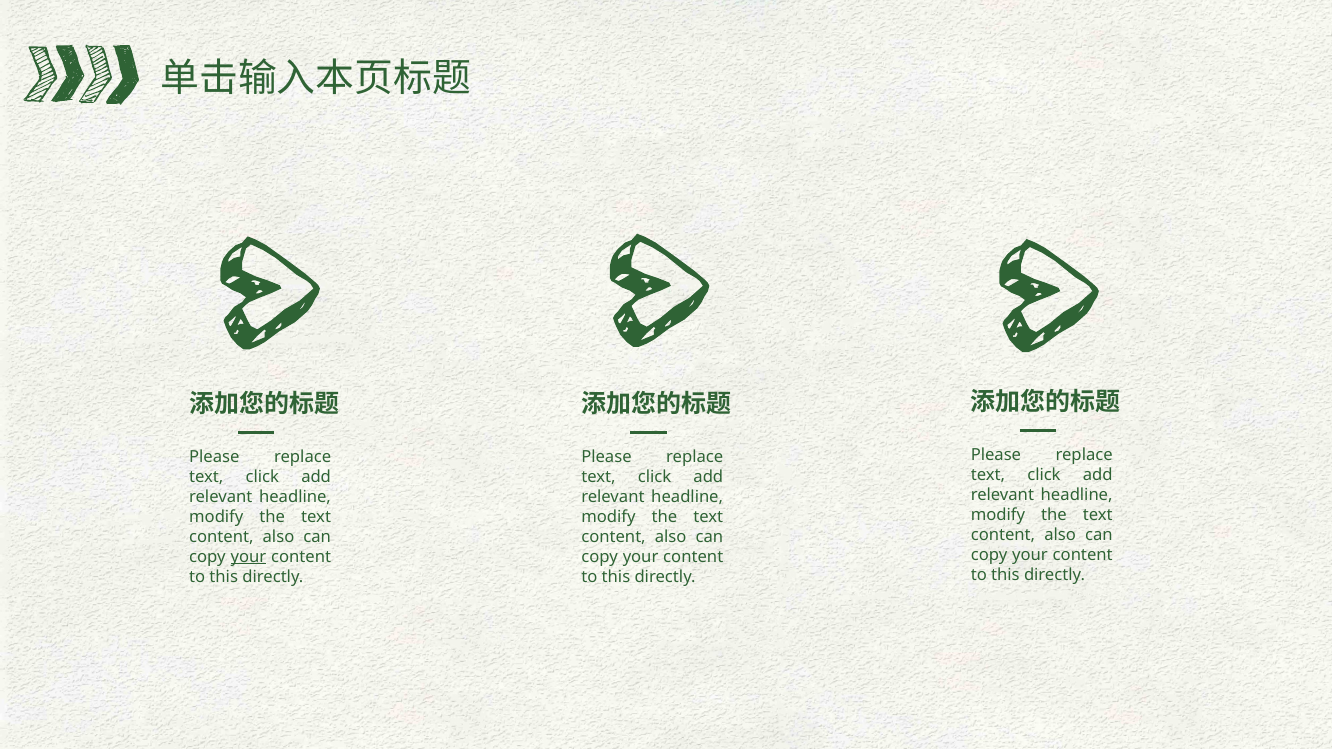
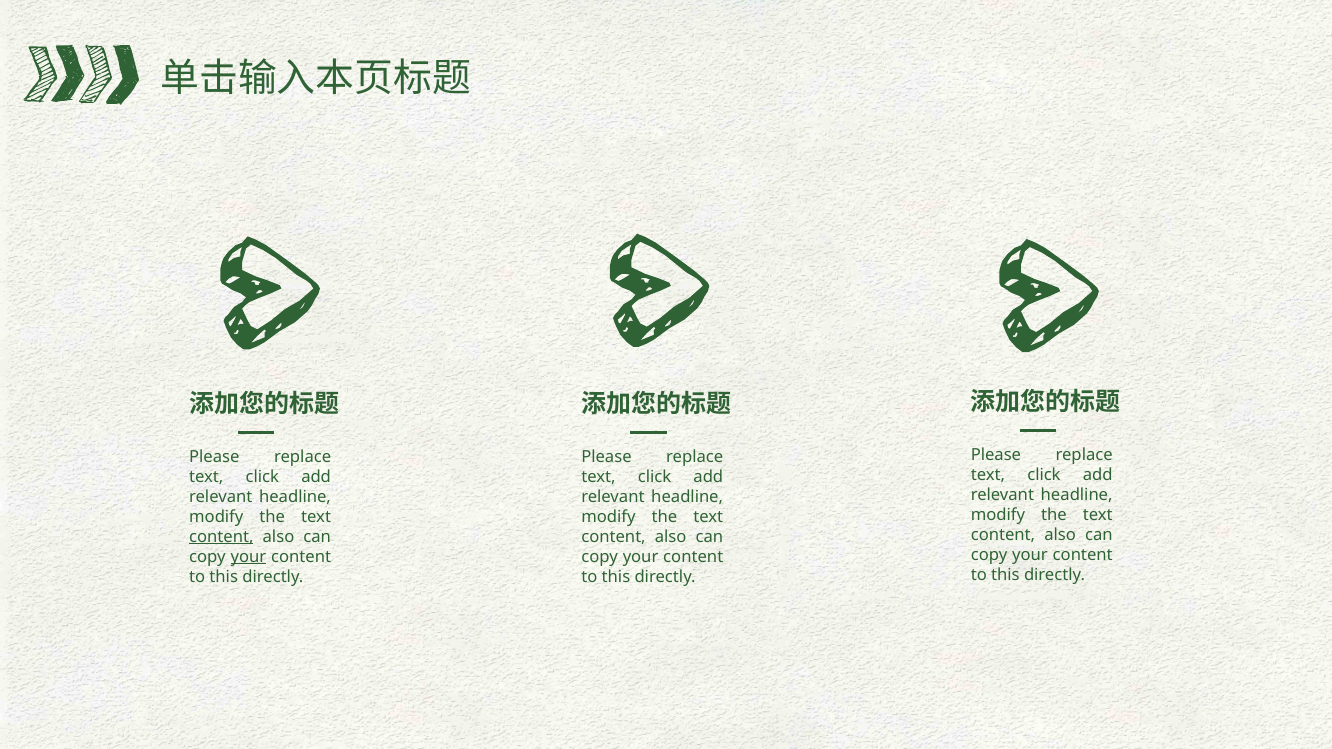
content underline: none -> present (221, 537)
